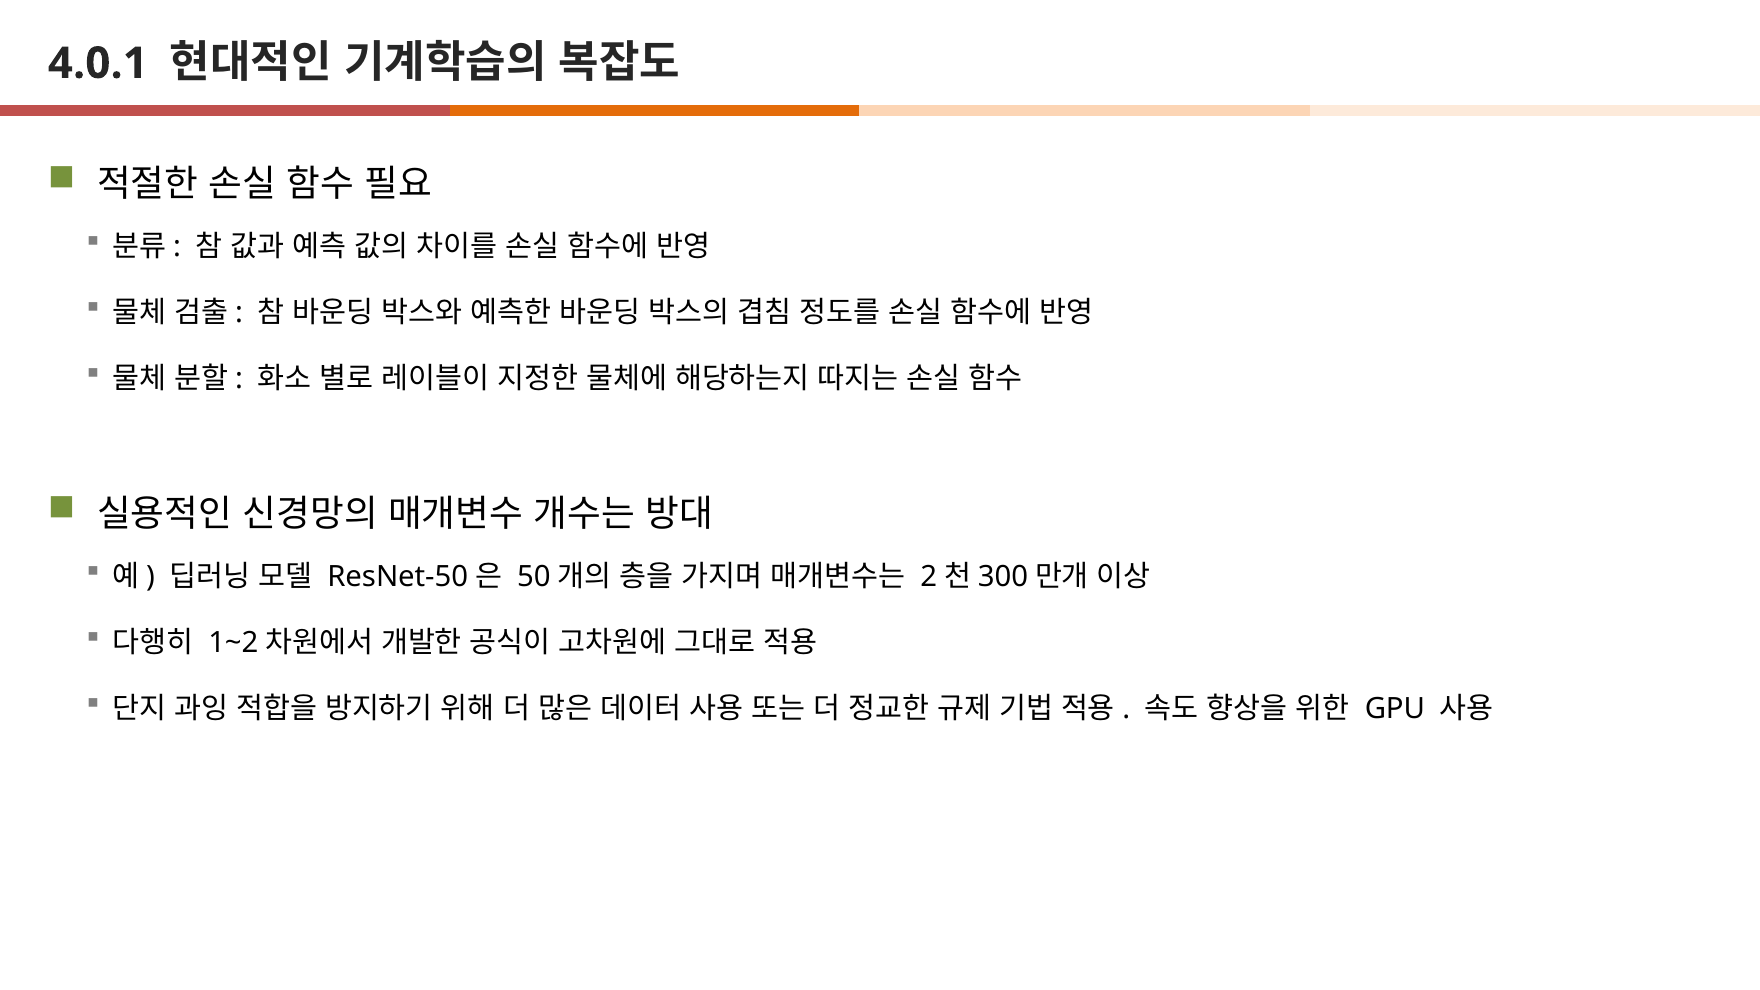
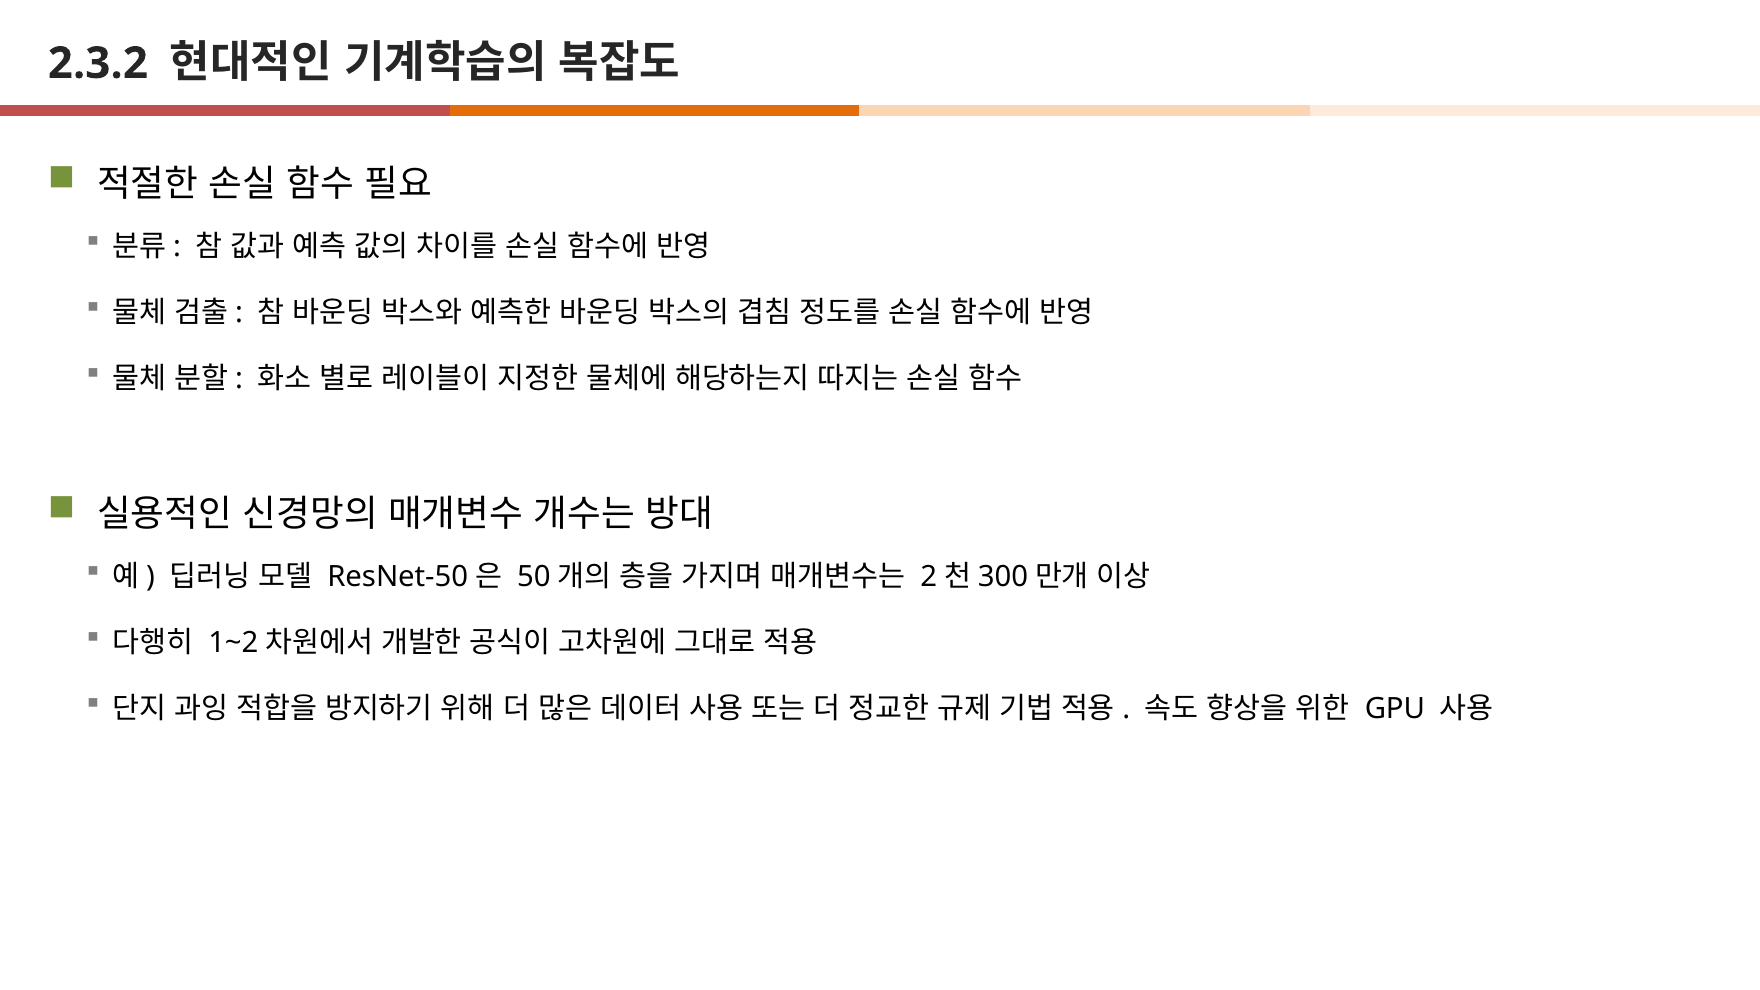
4.0.1: 4.0.1 -> 2.3.2 (98, 63)
